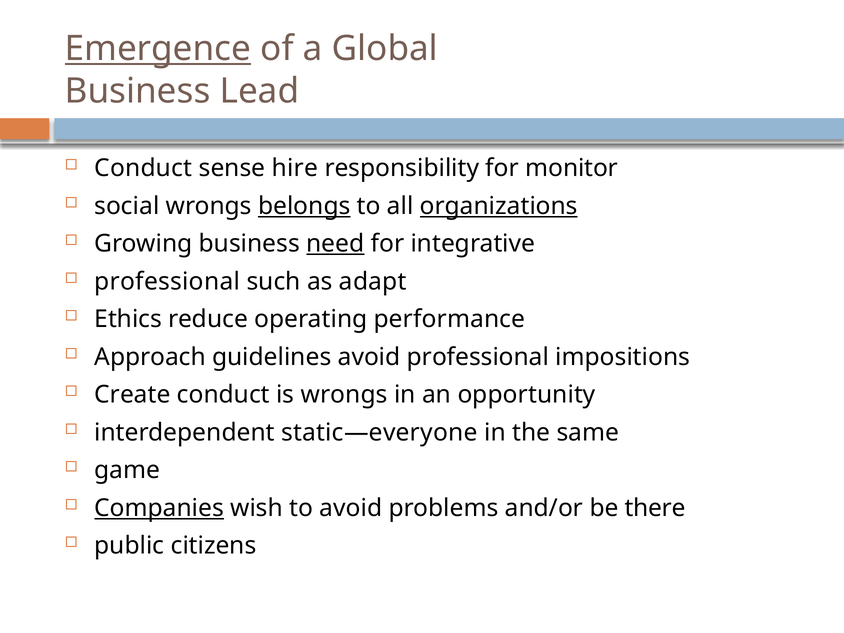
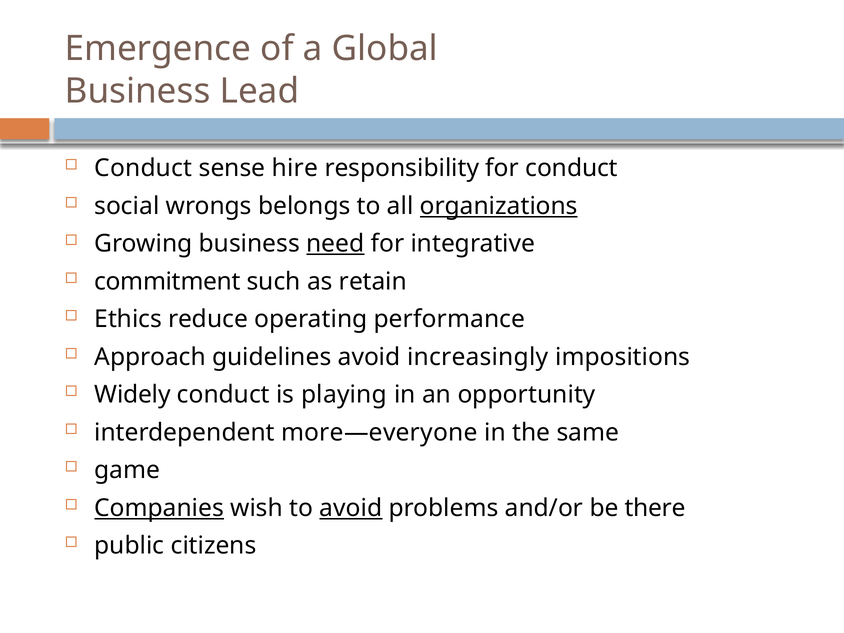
Emergence underline: present -> none (158, 49)
for monitor: monitor -> conduct (572, 168)
belongs underline: present -> none (304, 206)
professional: professional -> commitment (167, 282)
adapt: adapt -> retain (373, 282)
avoid professional: professional -> increasingly (478, 357)
Create: Create -> Widely (132, 395)
is wrongs: wrongs -> playing (344, 395)
static—everyone: static—everyone -> more—everyone (379, 433)
avoid underline: none -> present (351, 508)
